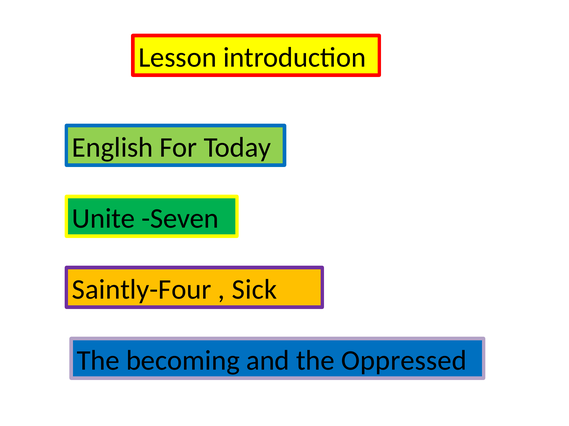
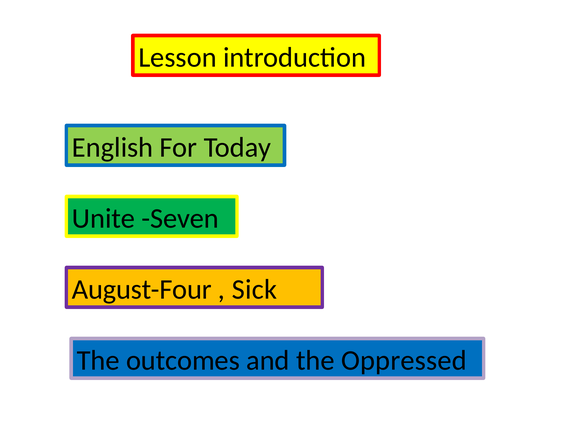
Saintly-Four: Saintly-Four -> August-Four (142, 290)
becoming: becoming -> outcomes (183, 361)
